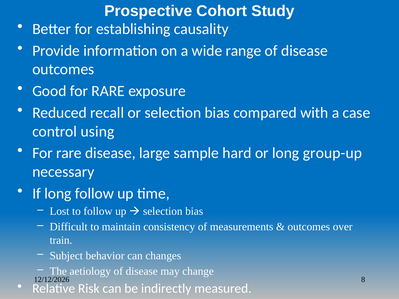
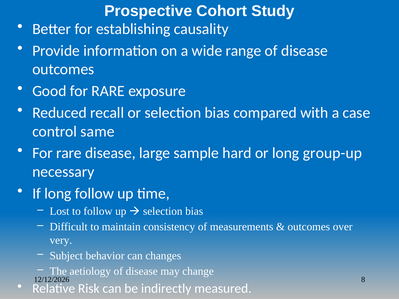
using: using -> same (97, 131)
train: train -> very (61, 240)
